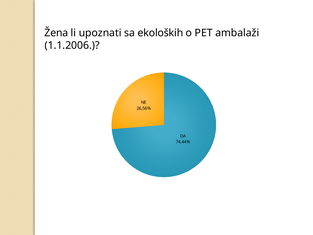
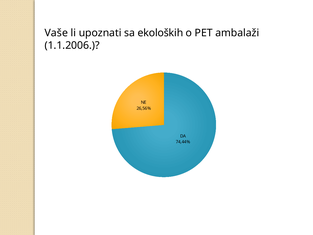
Žena: Žena -> Vaše (56, 33)
